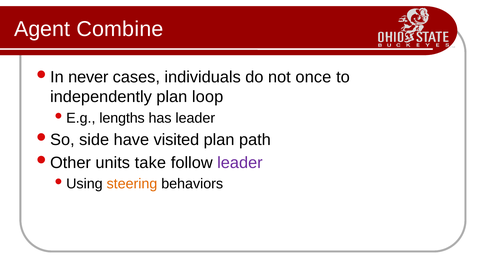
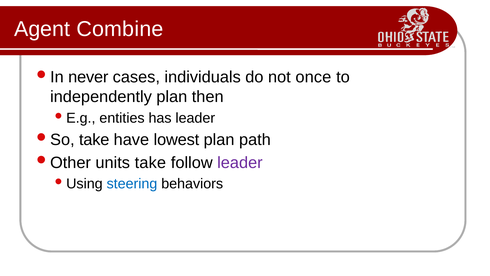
loop: loop -> then (208, 97)
lengths: lengths -> entities (122, 118)
side: side -> take (94, 140)
visited: visited -> lowest (176, 140)
steering colour: orange -> blue (132, 184)
